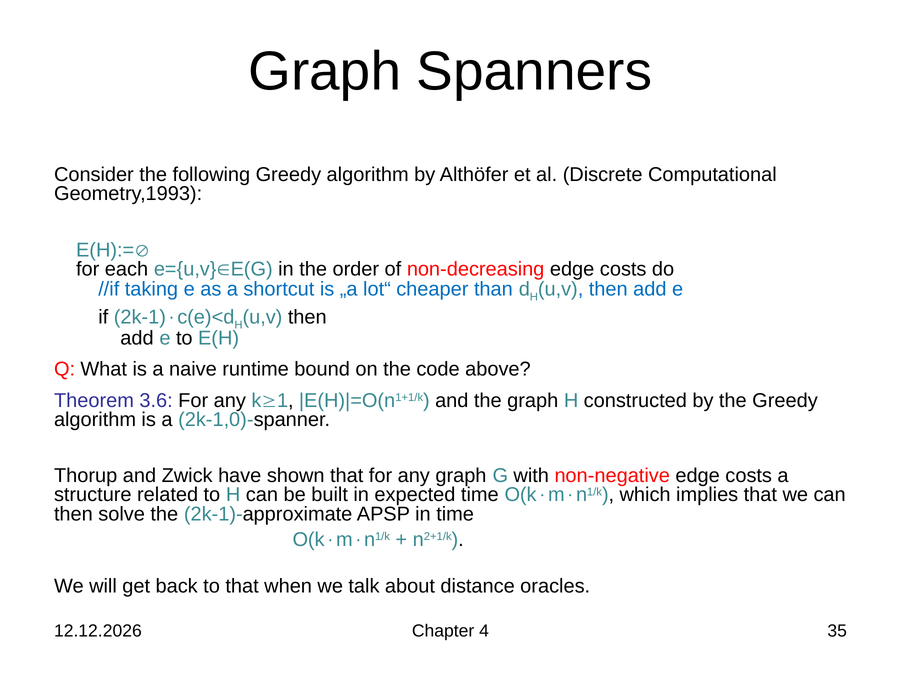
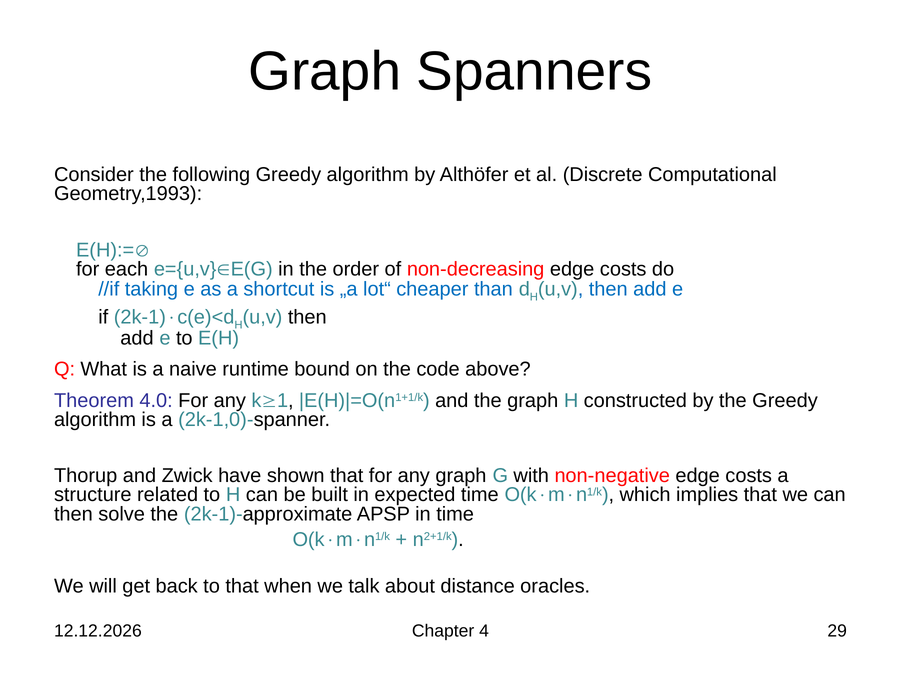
3.6: 3.6 -> 4.0 (156, 401)
35: 35 -> 29 (837, 632)
